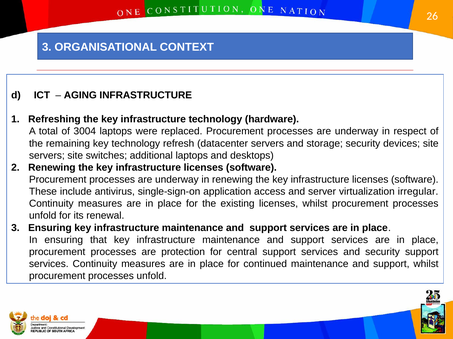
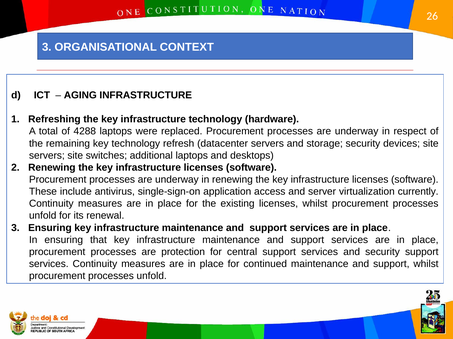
3004: 3004 -> 4288 (85, 132)
irregular: irregular -> currently (418, 192)
